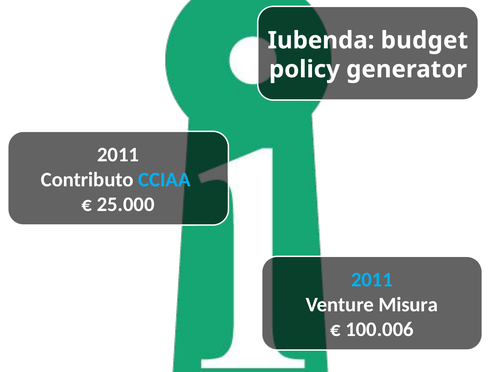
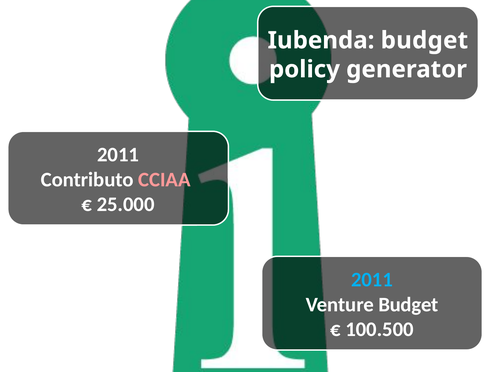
CCIAA colour: light blue -> pink (164, 180)
Venture Misura: Misura -> Budget (408, 305)
100.006: 100.006 -> 100.500 (379, 329)
